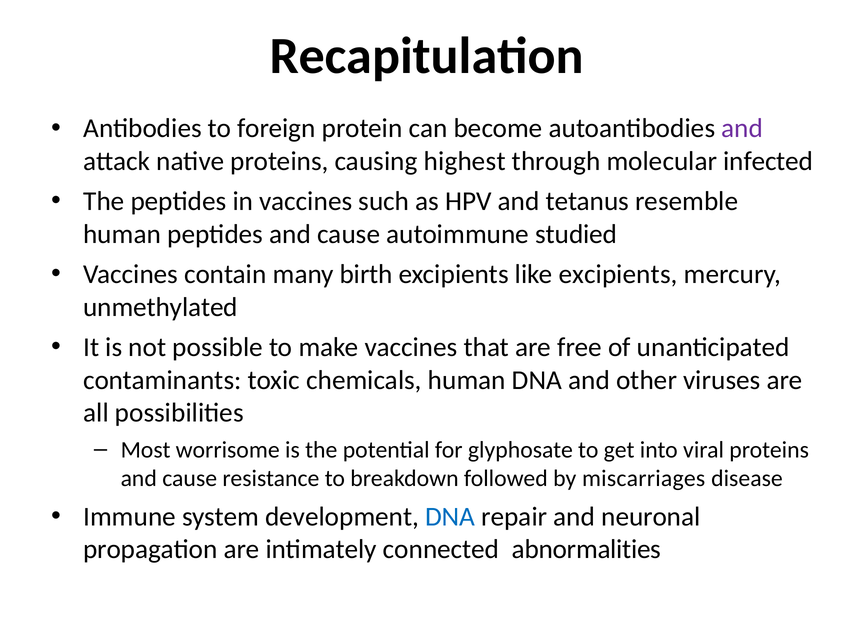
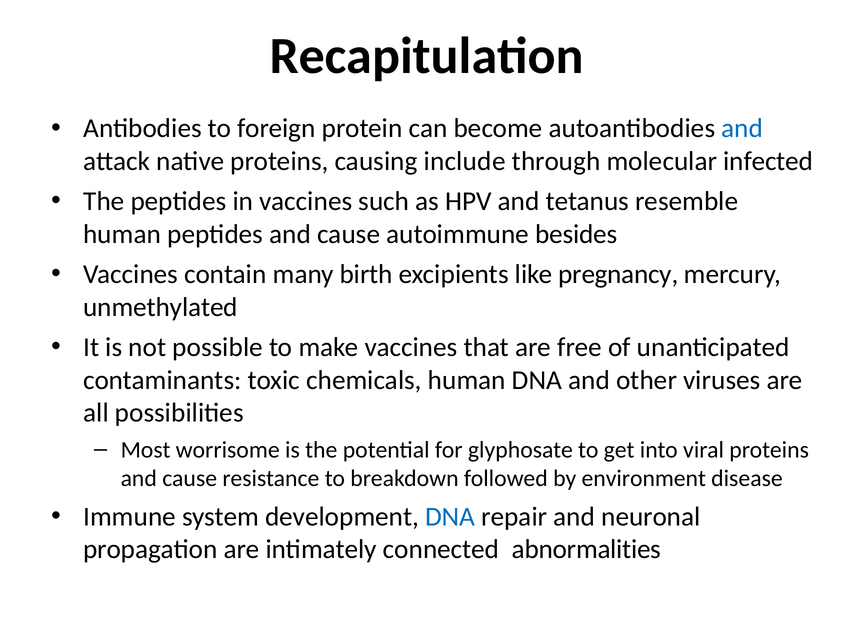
and colour: purple -> blue (742, 129)
highest: highest -> include (465, 161)
studied: studied -> besides (576, 234)
like excipients: excipients -> pregnancy (618, 275)
miscarriages: miscarriages -> environment (644, 479)
